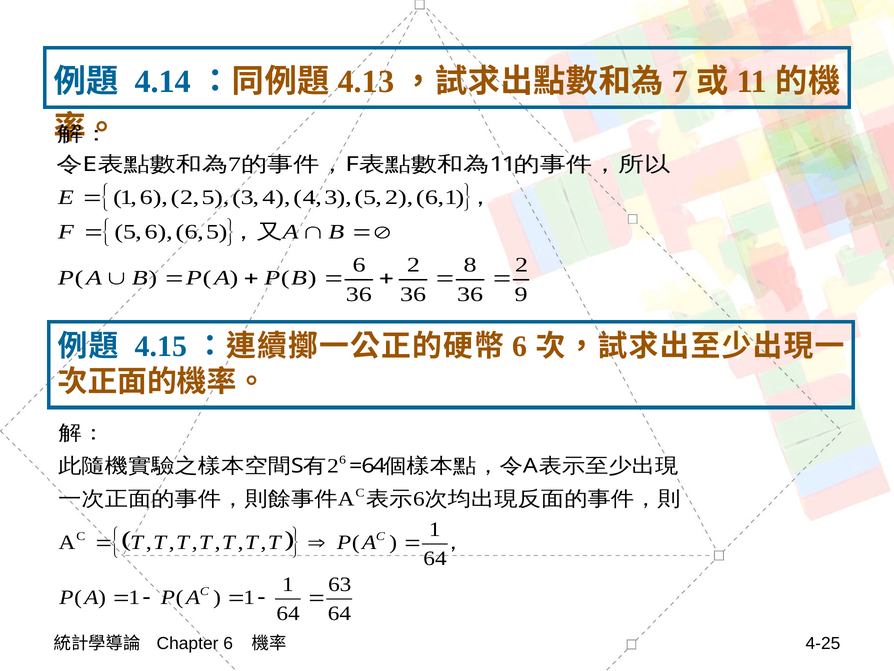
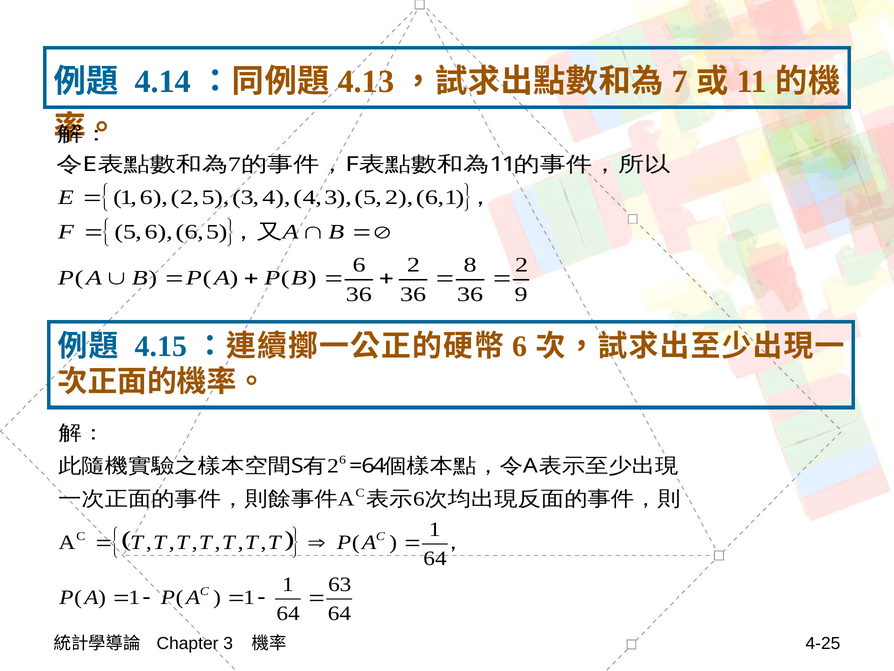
Chapter 6: 6 -> 3 (228, 643)
